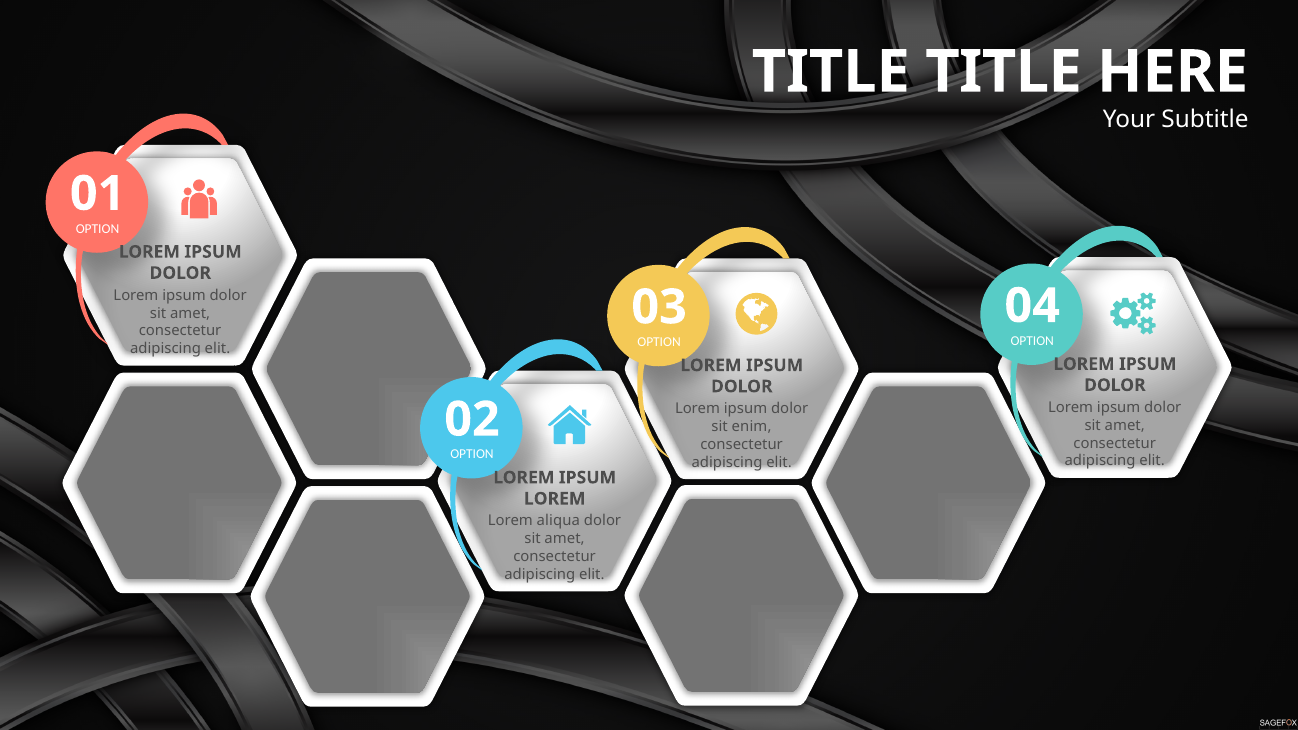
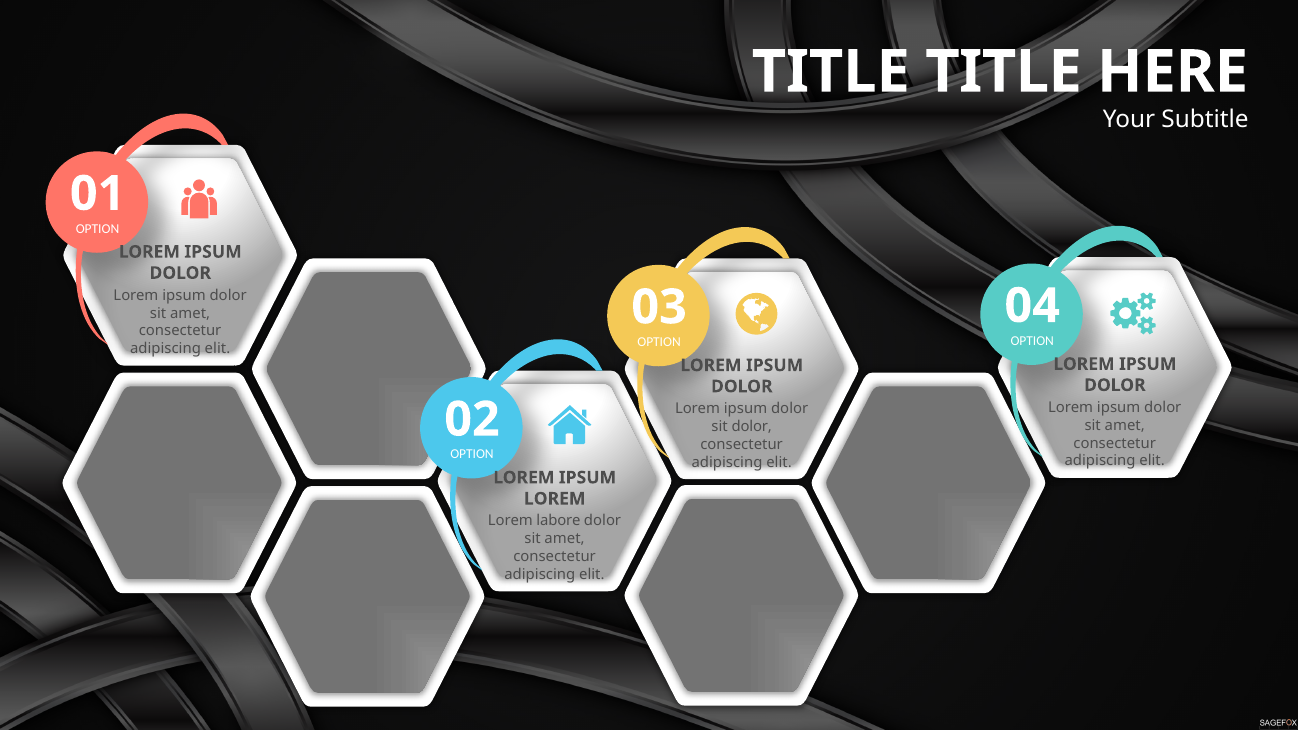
sit enim: enim -> dolor (752, 427)
aliqua: aliqua -> labore (558, 521)
